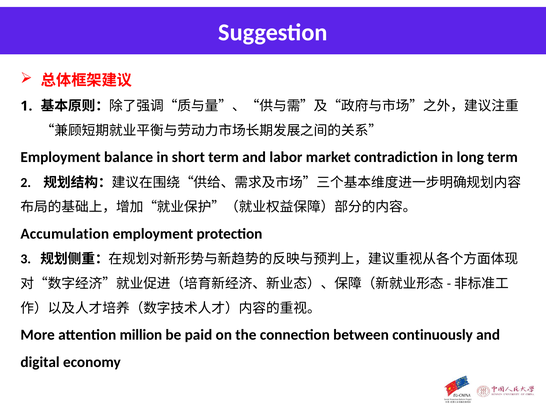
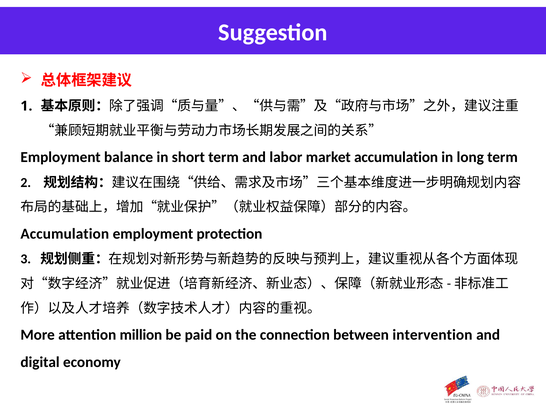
market contradiction: contradiction -> accumulation (396, 157)
continuously: continuously -> intervention (432, 334)
